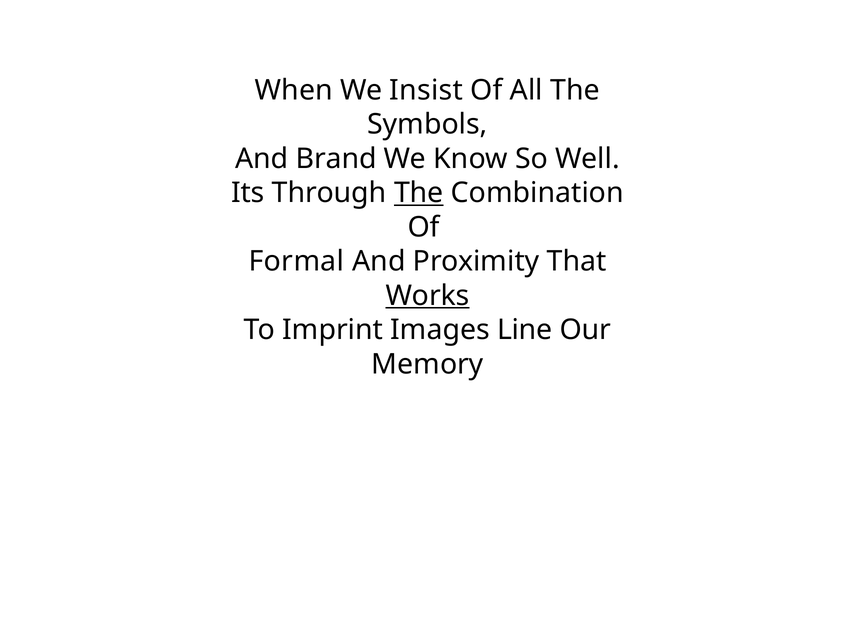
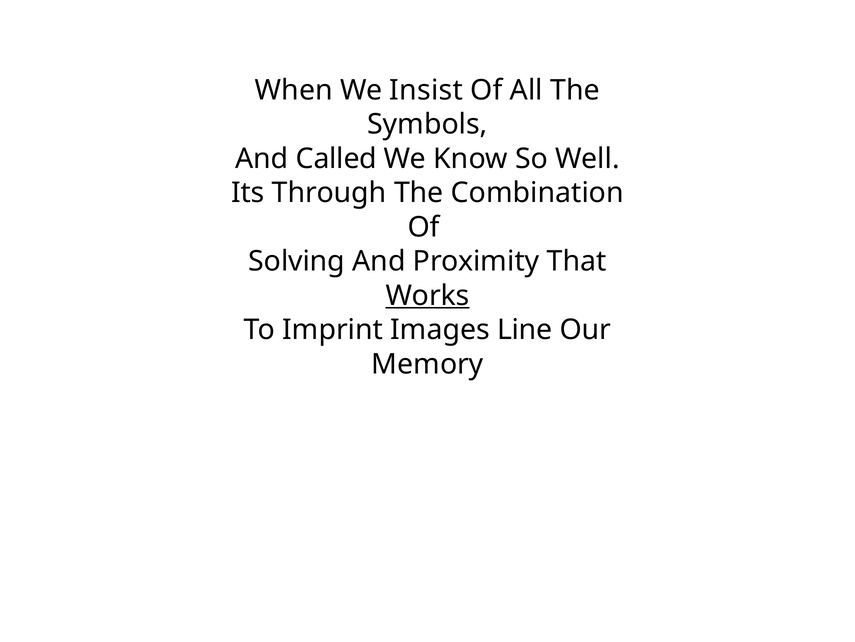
Brand: Brand -> Called (336, 158)
The underline: present -> none (419, 193)
Formal: Formal -> Solving (297, 261)
